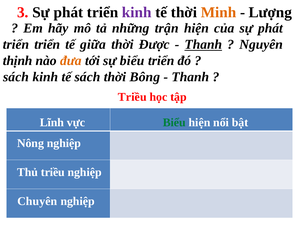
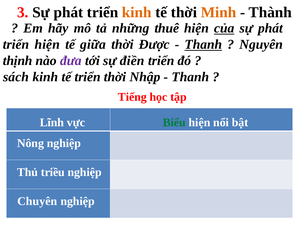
kinh colour: purple -> orange (137, 12)
Lượng: Lượng -> Thành (270, 12)
trận: trận -> thuê (167, 28)
của underline: none -> present (224, 28)
triển triển: triển -> hiện (47, 44)
đưa colour: orange -> purple (71, 61)
sự biểu: biểu -> điền (132, 61)
tế sách: sách -> triển (88, 77)
Bông: Bông -> Nhập (145, 77)
Triều: Triều -> Tiếng (132, 97)
